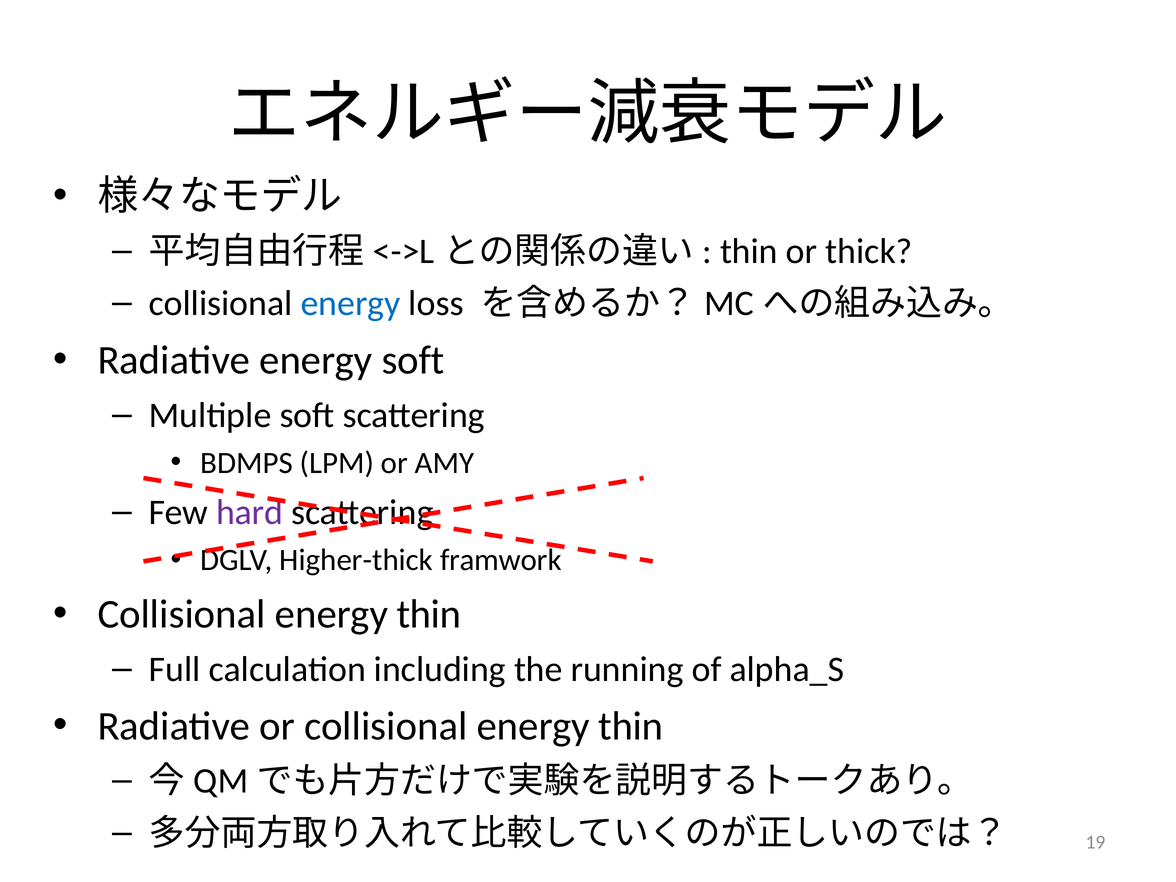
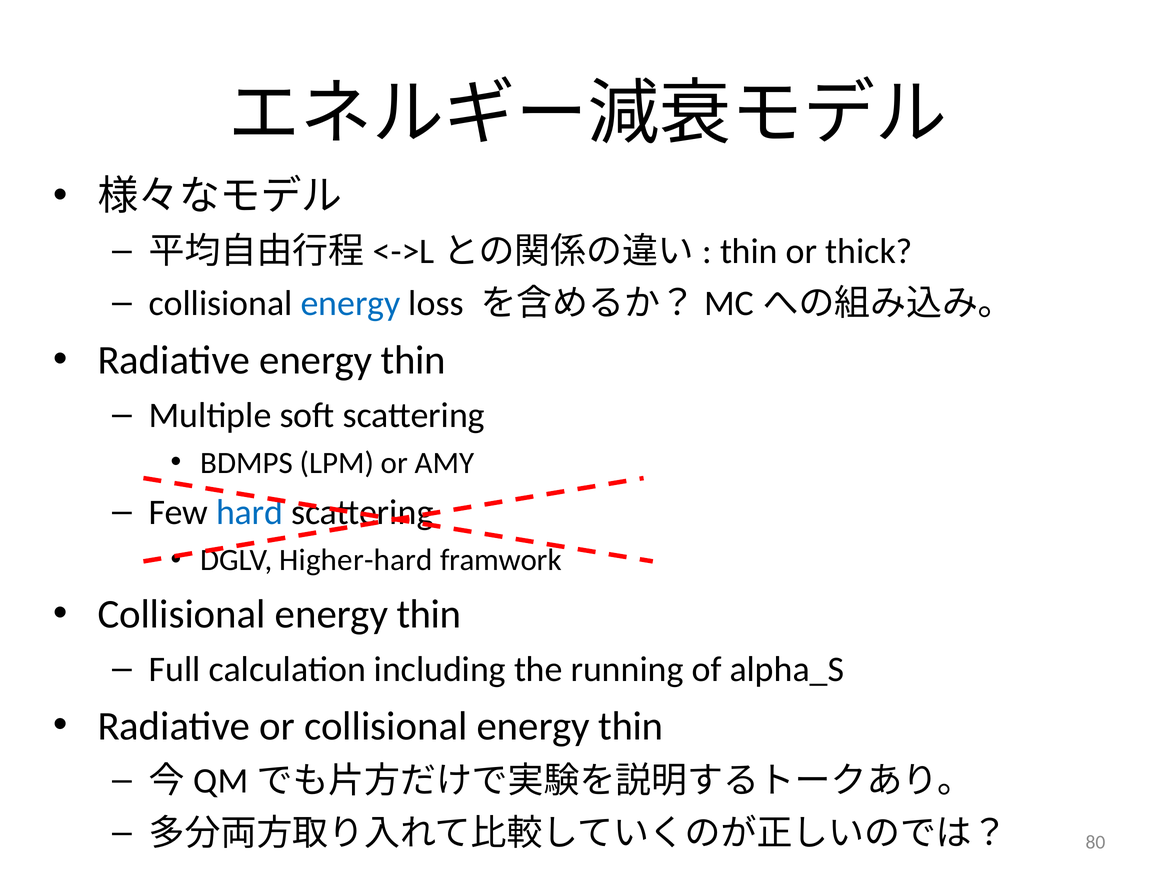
Radiative energy soft: soft -> thin (413, 360)
hard colour: purple -> blue (250, 513)
Higher-thick: Higher-thick -> Higher-hard (356, 560)
19: 19 -> 80 (1096, 842)
